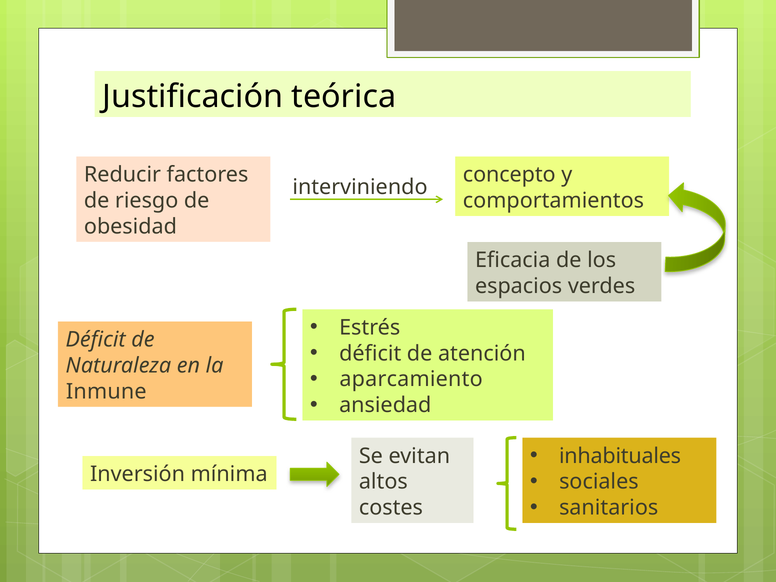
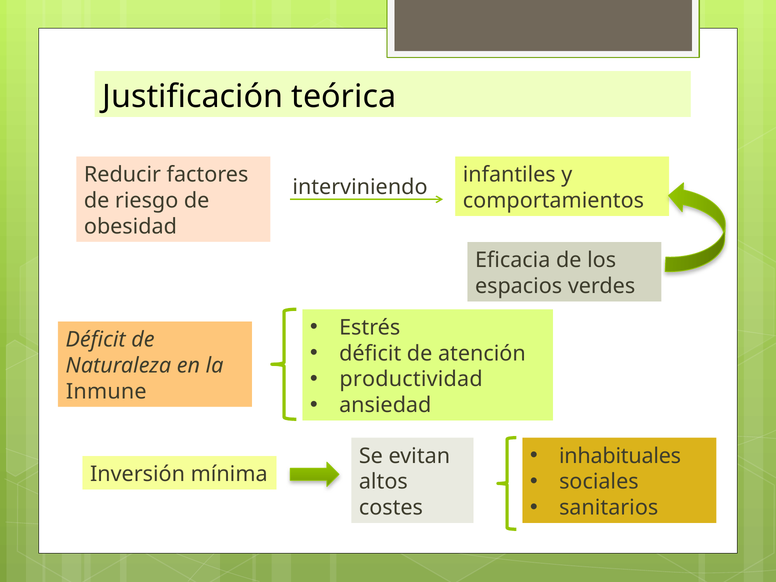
concepto: concepto -> infantiles (509, 175)
aparcamiento: aparcamiento -> productividad (411, 379)
